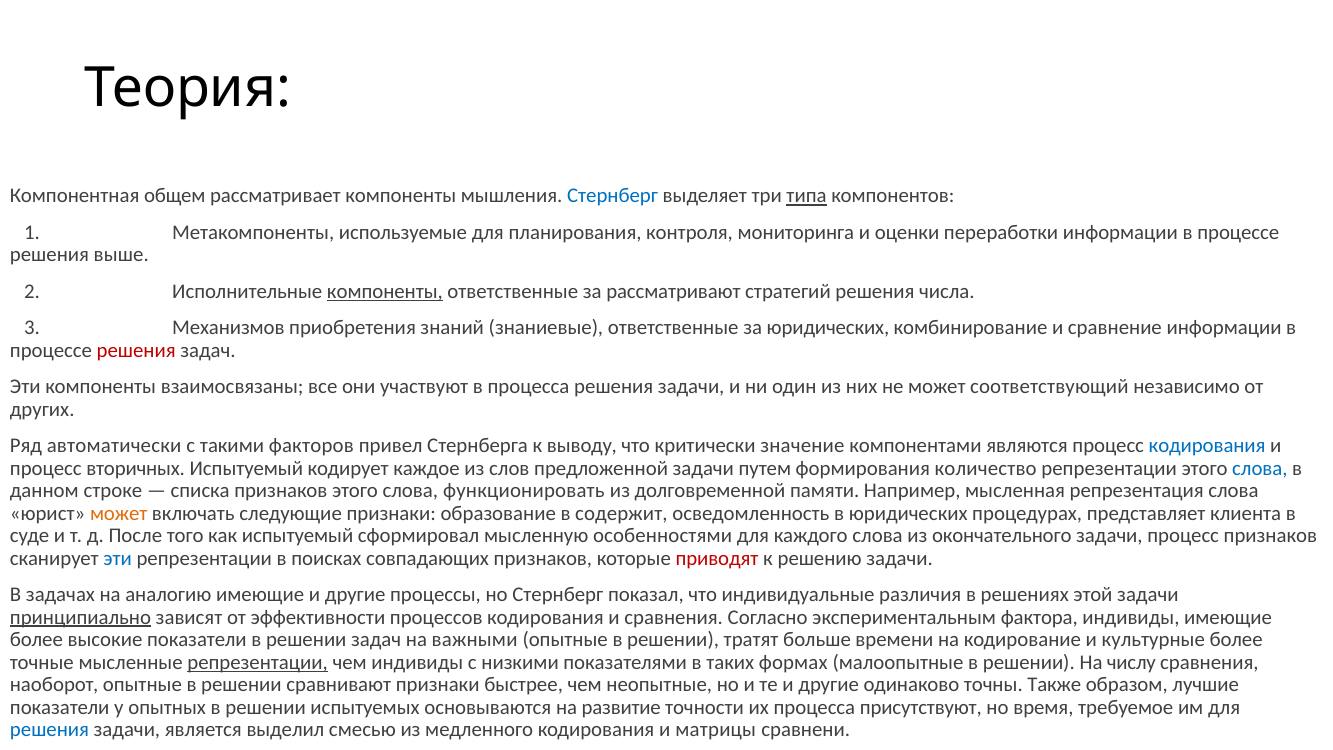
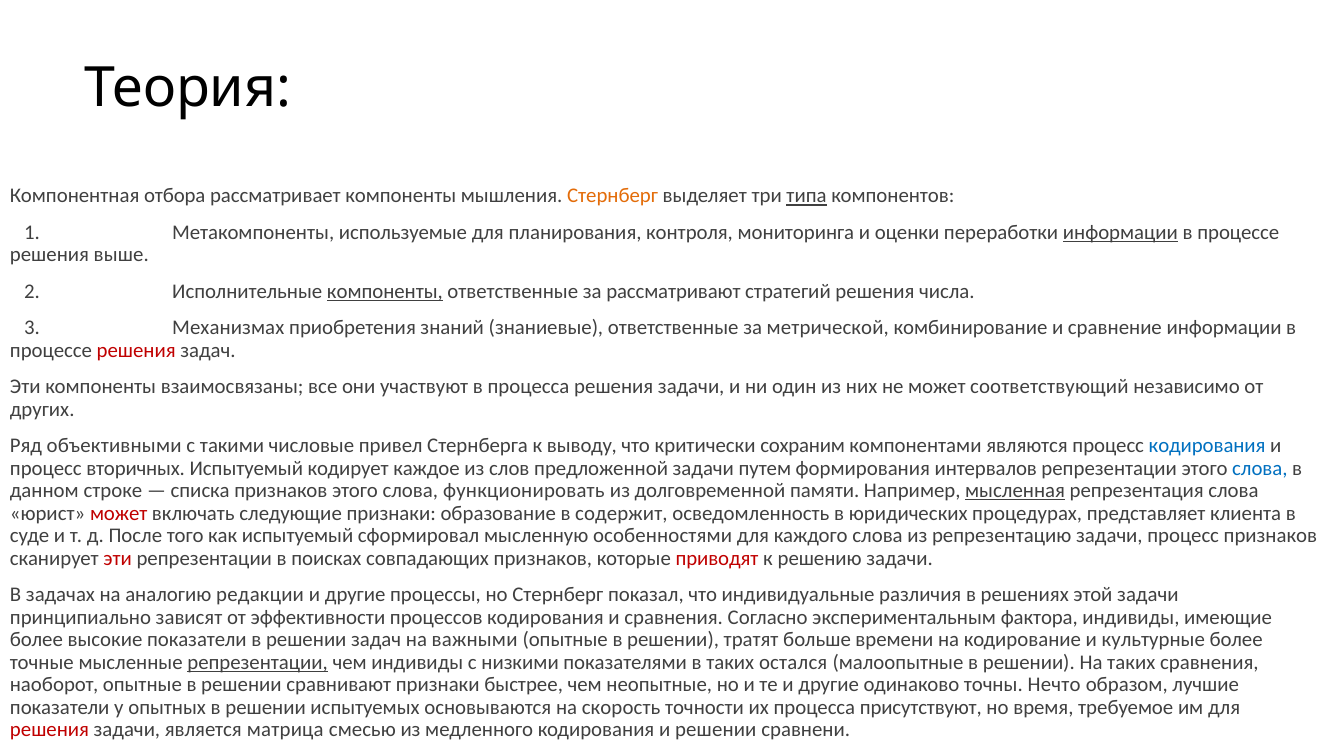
общем: общем -> отбора (175, 196)
Стернберг colour: blue -> orange (613, 196)
информации underline: none -> present (1120, 232)
Механизмов: Механизмов -> Механизмах (228, 328)
за юридических: юридических -> метрической (828, 328)
автоматически: автоматически -> объективными (114, 445)
факторов: факторов -> числовые (311, 445)
значение: значение -> сохраним (803, 445)
количество: количество -> интервалов (986, 468)
мысленная underline: none -> present (1015, 491)
может colour: orange -> red (119, 513)
окончательного: окончательного -> репрезентацию (1002, 536)
эти colour: blue -> red (118, 558)
аналогию имеющие: имеющие -> редакции (260, 594)
принципиально underline: present -> none (81, 617)
формах: формах -> остался (793, 662)
На числу: числу -> таких (1131, 662)
Также: Также -> Нечто (1054, 685)
развитие: развитие -> скорость (621, 707)
решения colour: blue -> red (49, 730)
выделил: выделил -> матрица (285, 730)
и матрицы: матрицы -> решении (716, 730)
